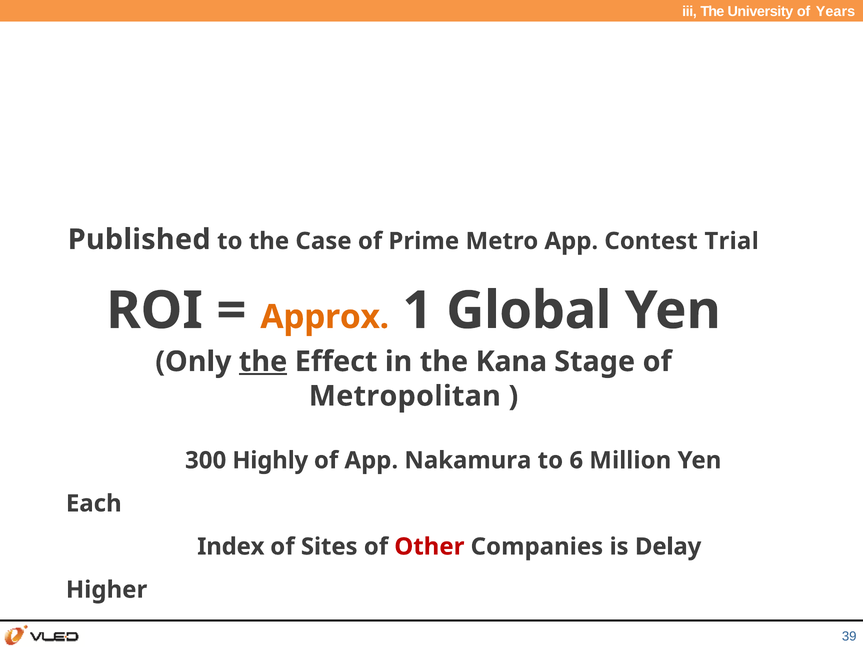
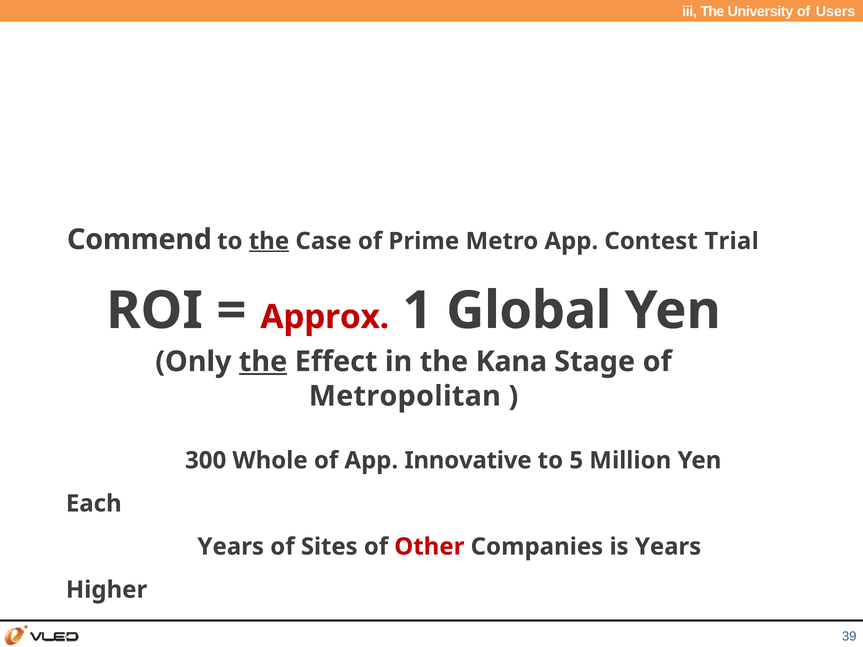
Years: Years -> Users (836, 11)
Published: Published -> Commend (139, 240)
the underline: none -> present (269, 241)
Approx colour: orange -> red (325, 317)
Highly: Highly -> Whole (270, 461)
Nakamura: Nakamura -> Innovative (468, 461)
6: 6 -> 5 (576, 461)
Index: Index -> Years (231, 547)
is Delay: Delay -> Years (668, 547)
